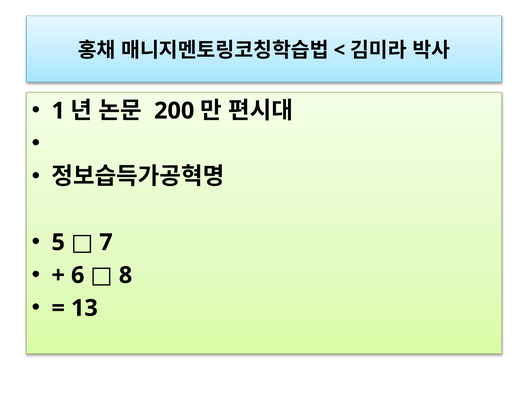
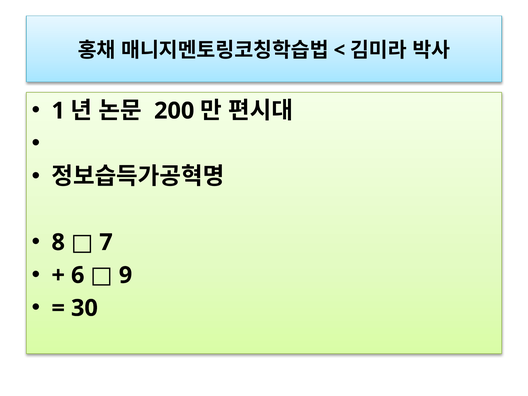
5: 5 -> 8 (58, 242)
8: 8 -> 9 (126, 275)
13: 13 -> 30 (84, 308)
